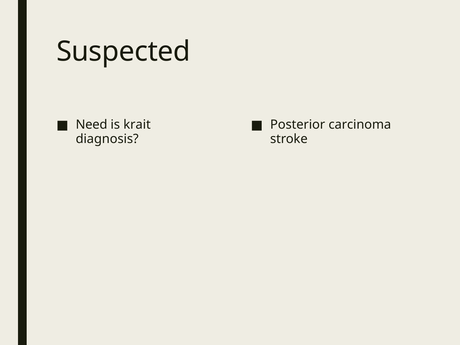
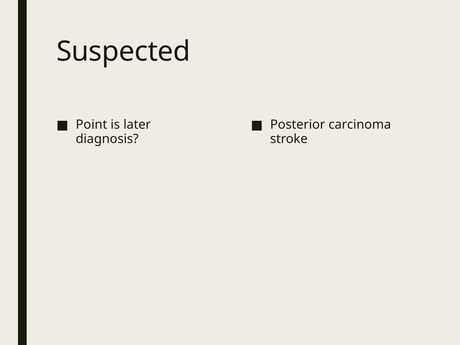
Need: Need -> Point (91, 125)
krait: krait -> later (137, 125)
